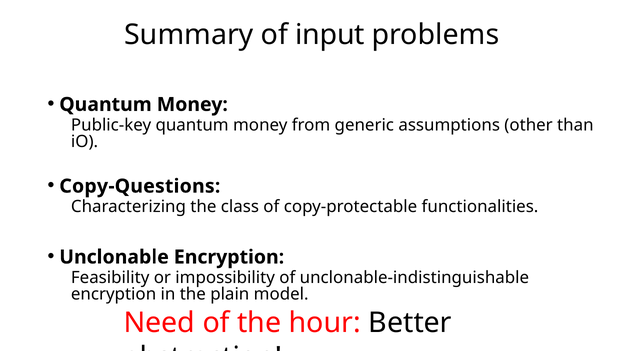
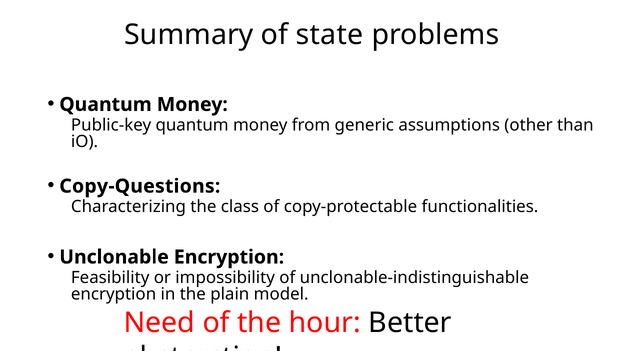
input: input -> state (330, 35)
